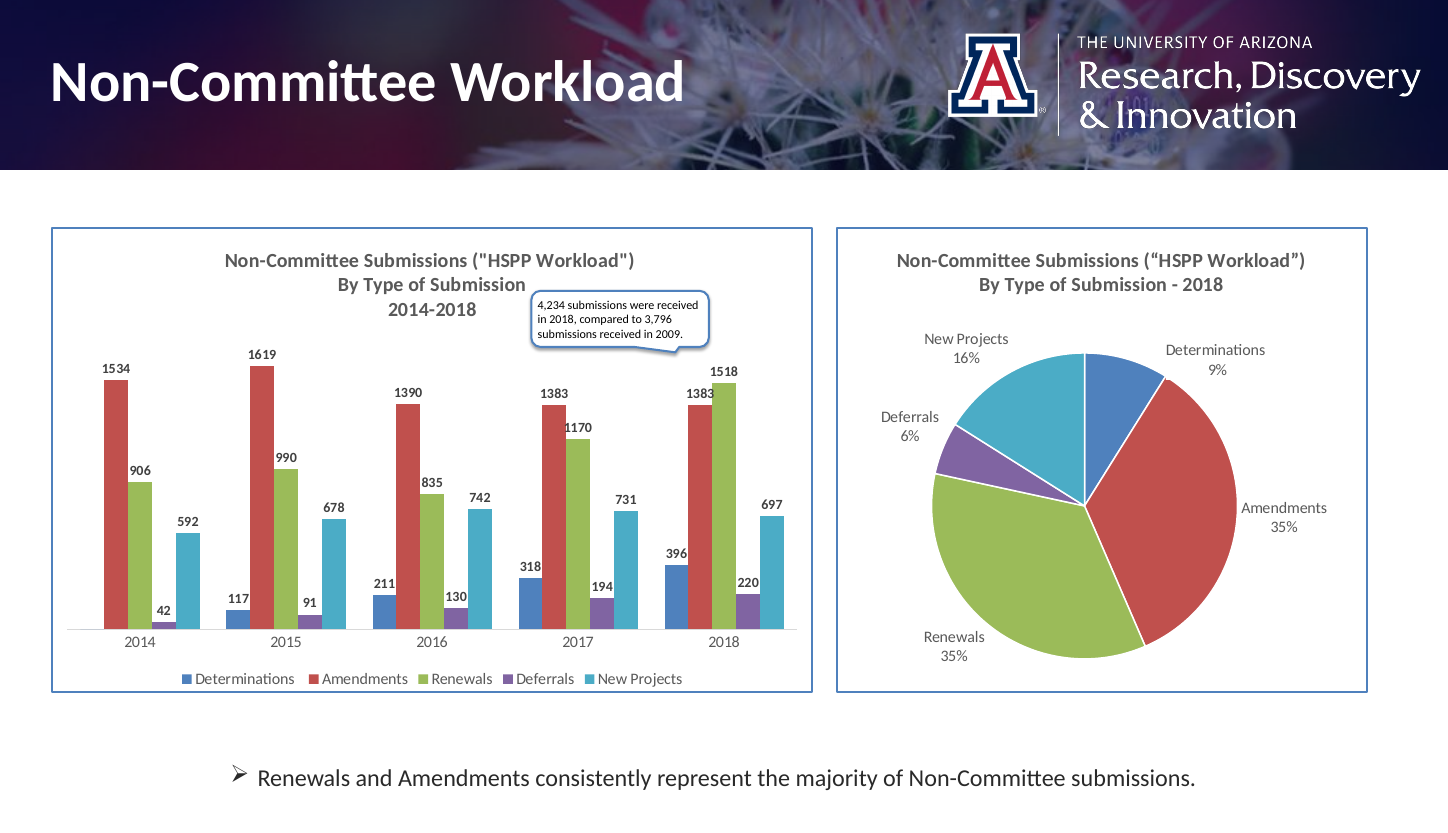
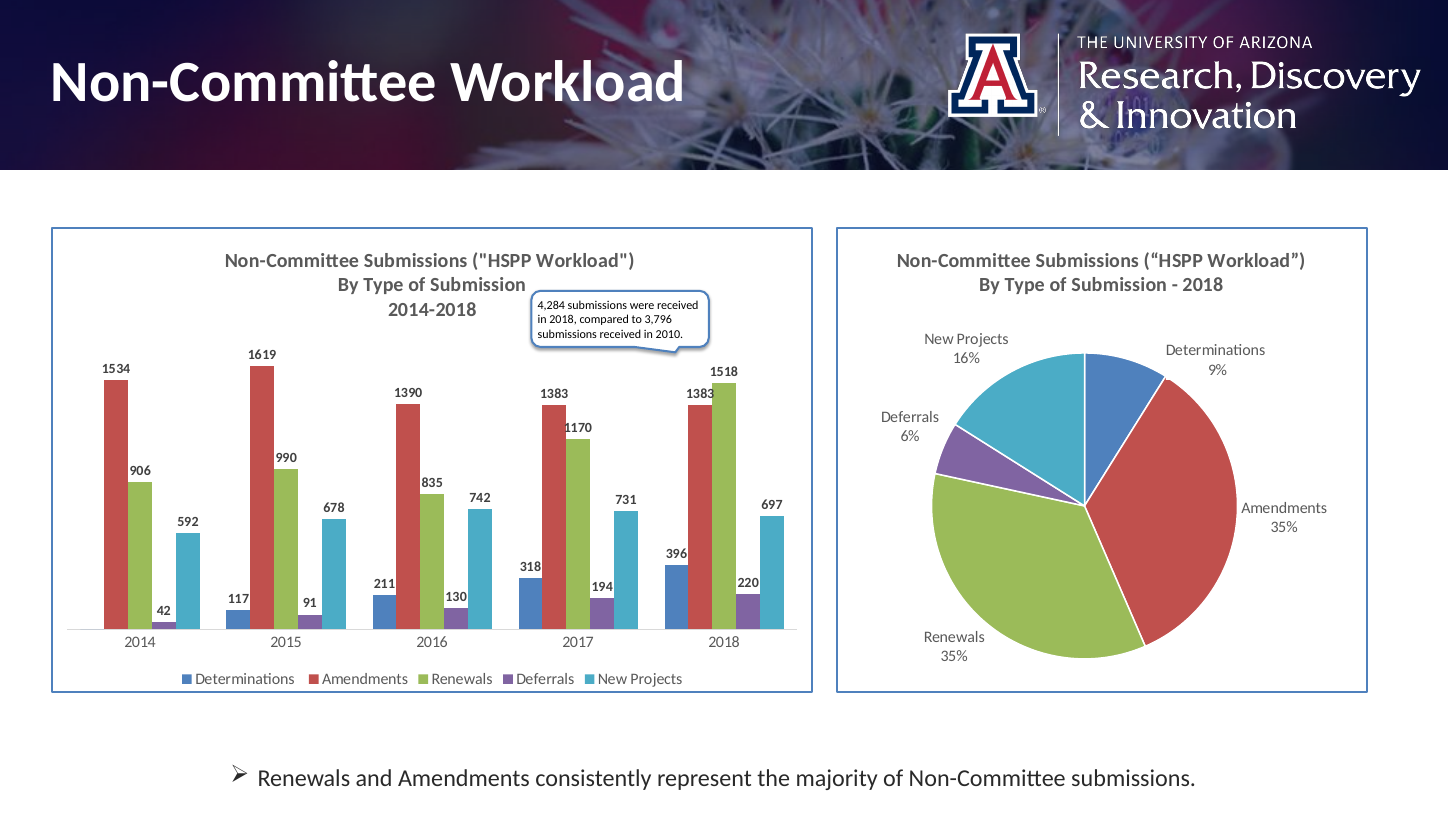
4,234: 4,234 -> 4,284 (551, 305)
2009: 2009 -> 2010 (669, 334)
